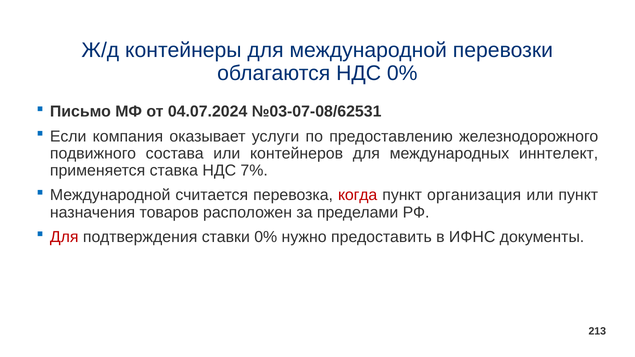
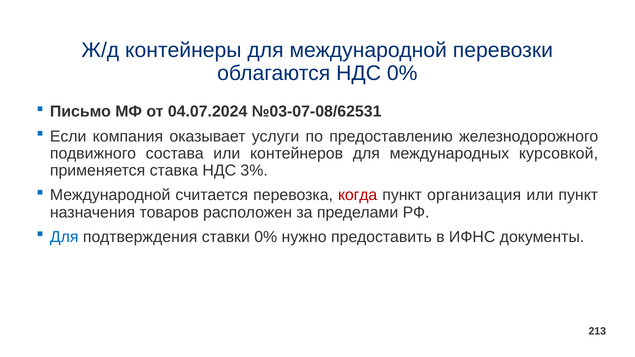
иннтелект: иннтелект -> курсовкой (559, 153)
7%: 7% -> 3% (254, 171)
Для colour: red -> blue (64, 237)
